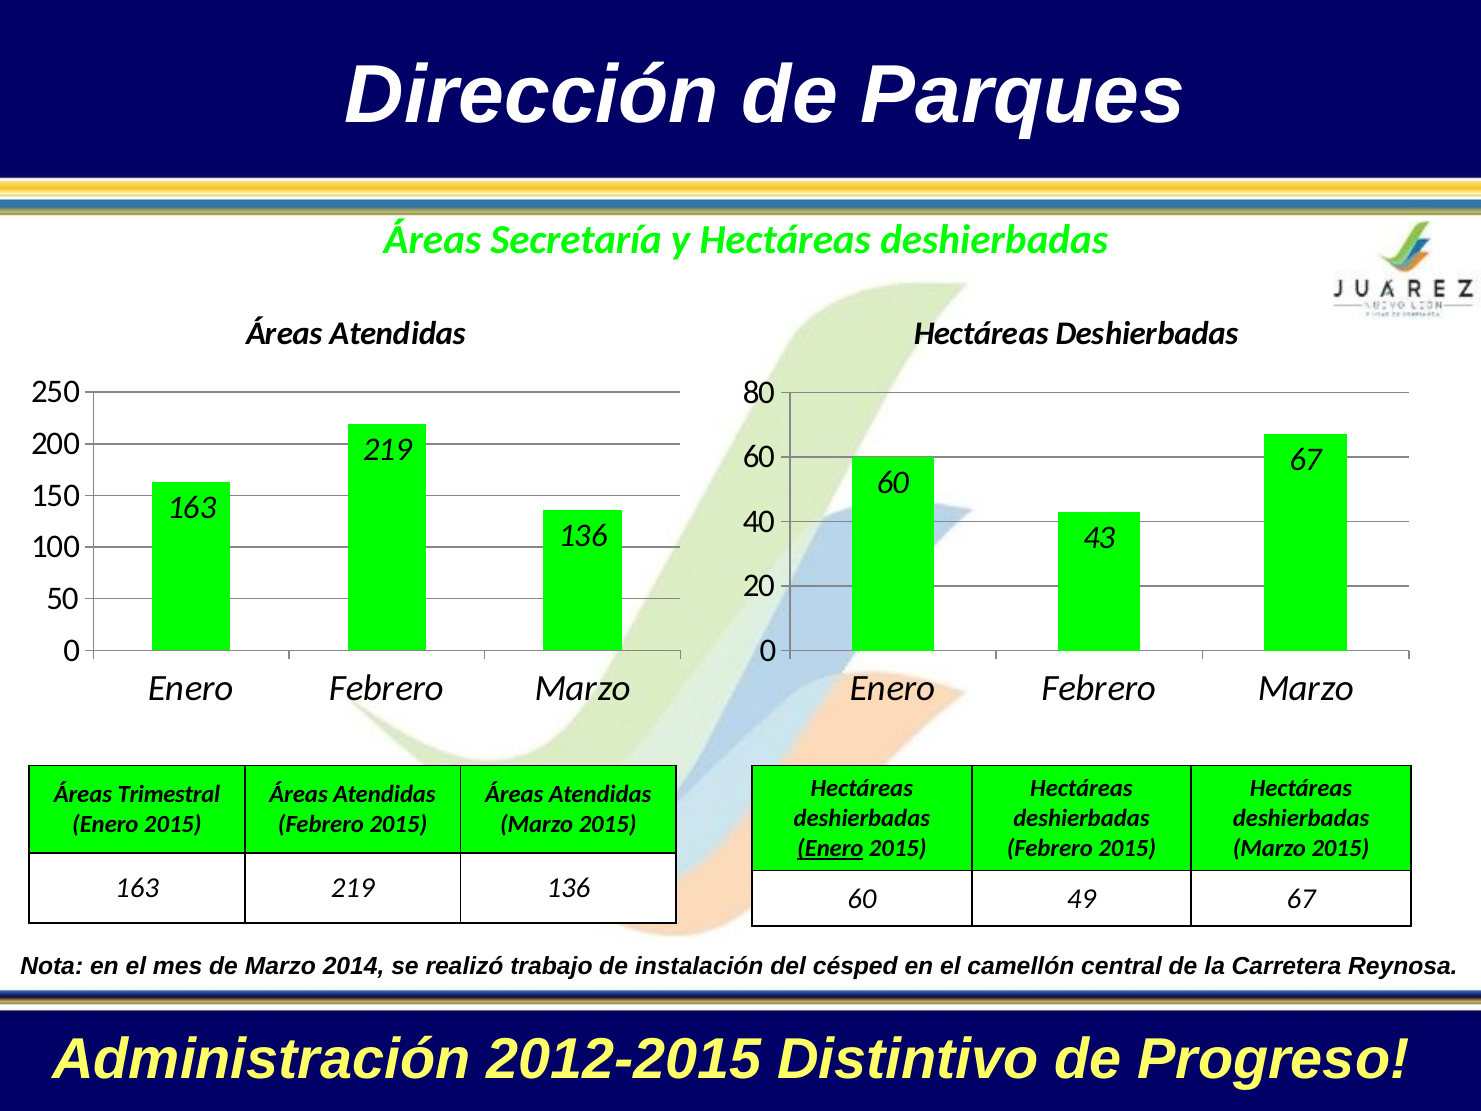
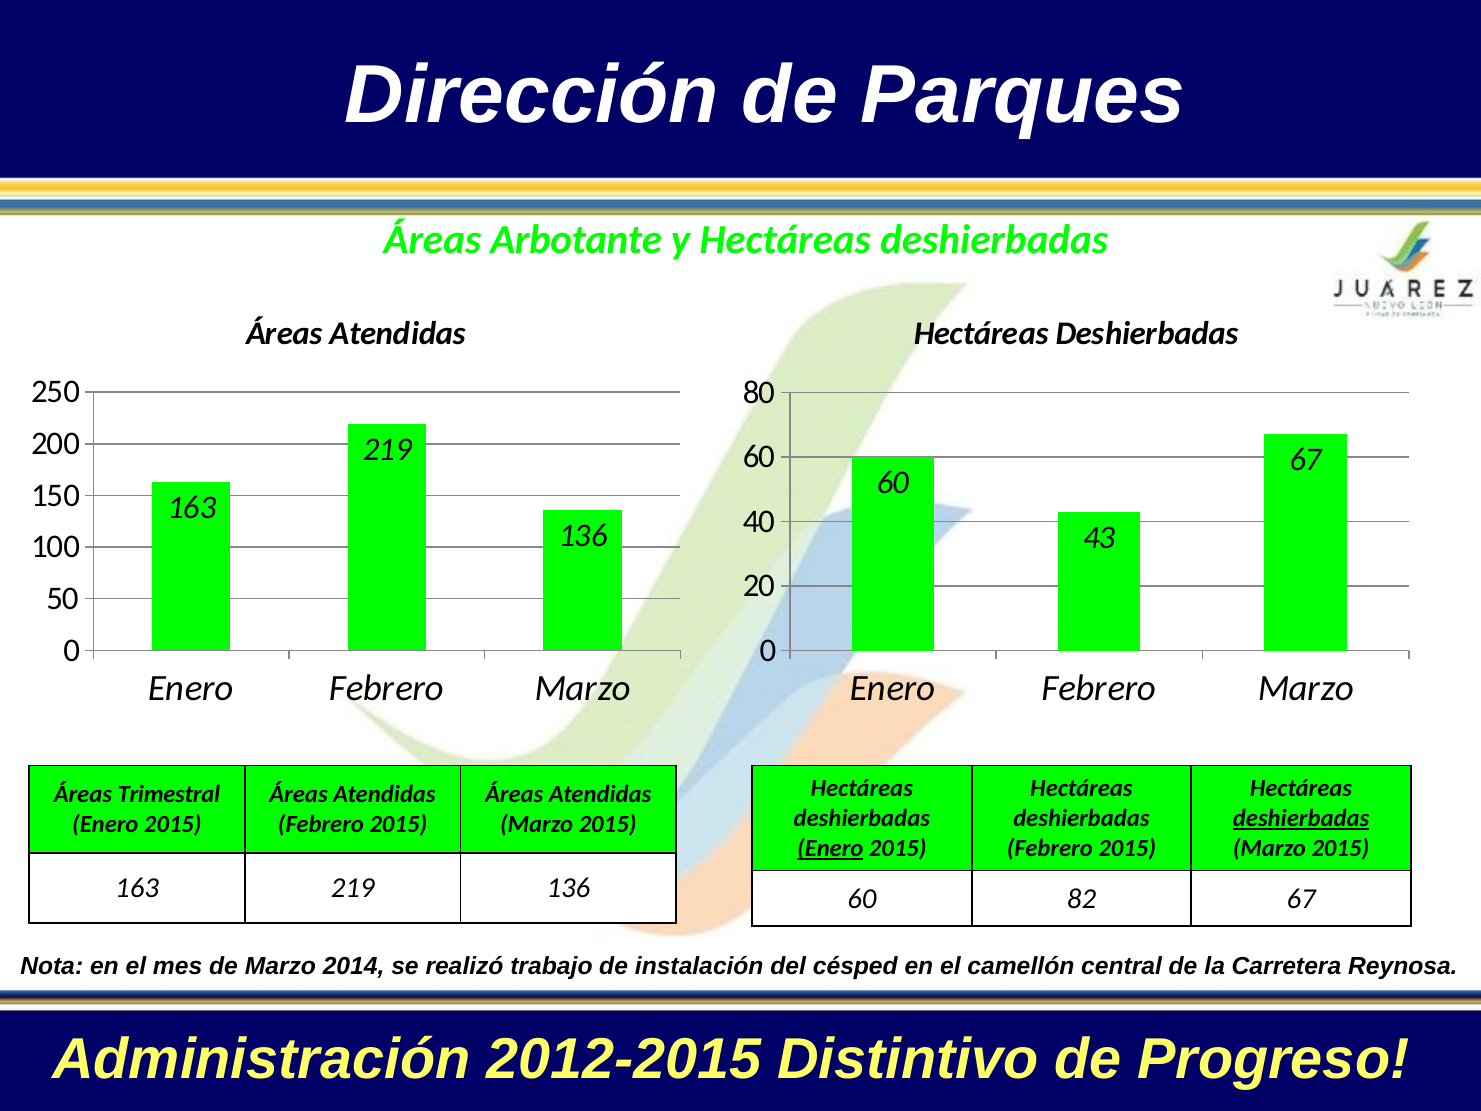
Secretaría: Secretaría -> Arbotante (576, 240)
deshierbadas underline: none -> present (1301, 818)
49: 49 -> 82 (1082, 899)
